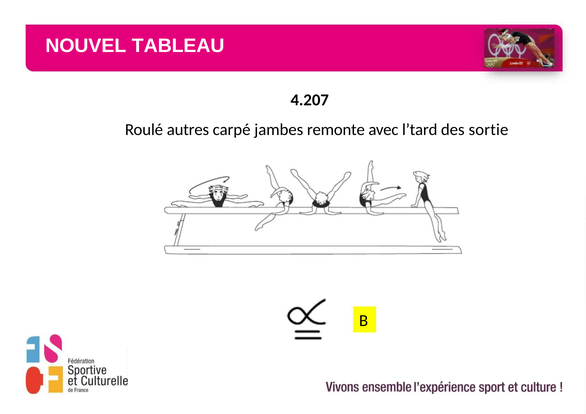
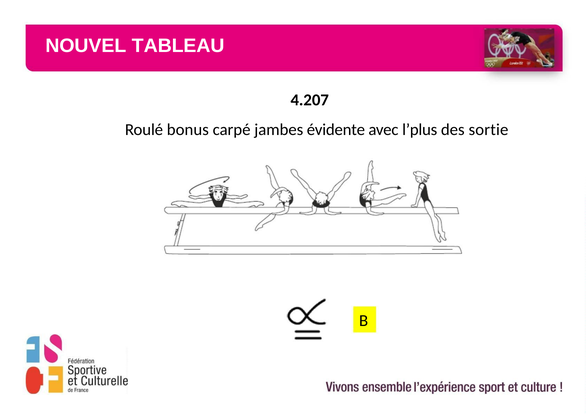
autres: autres -> bonus (188, 130)
remonte: remonte -> évidente (336, 130)
l’tard: l’tard -> l’plus (420, 130)
